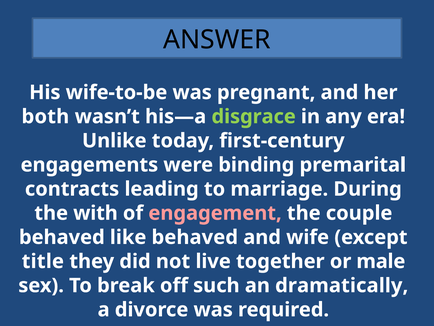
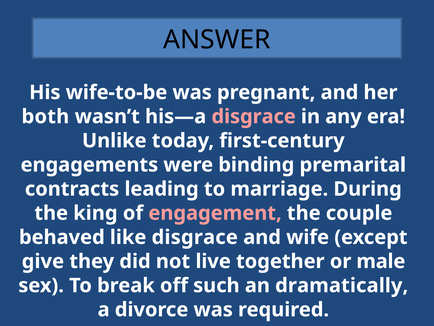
disgrace colour: light green -> pink (254, 116)
with: with -> king (95, 213)
like behaved: behaved -> disgrace (195, 237)
title: title -> give (43, 261)
